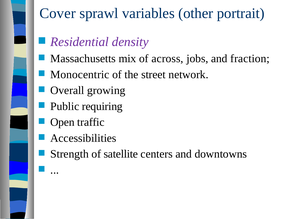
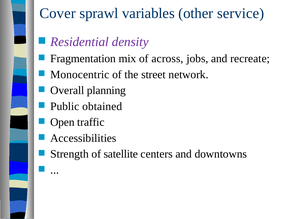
portrait: portrait -> service (241, 13)
Massachusetts: Massachusetts -> Fragmentation (83, 59)
fraction: fraction -> recreate (250, 59)
growing: growing -> planning (106, 90)
requiring: requiring -> obtained (102, 106)
